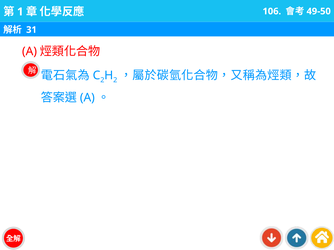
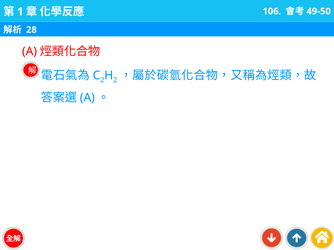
31: 31 -> 28 (31, 30)
